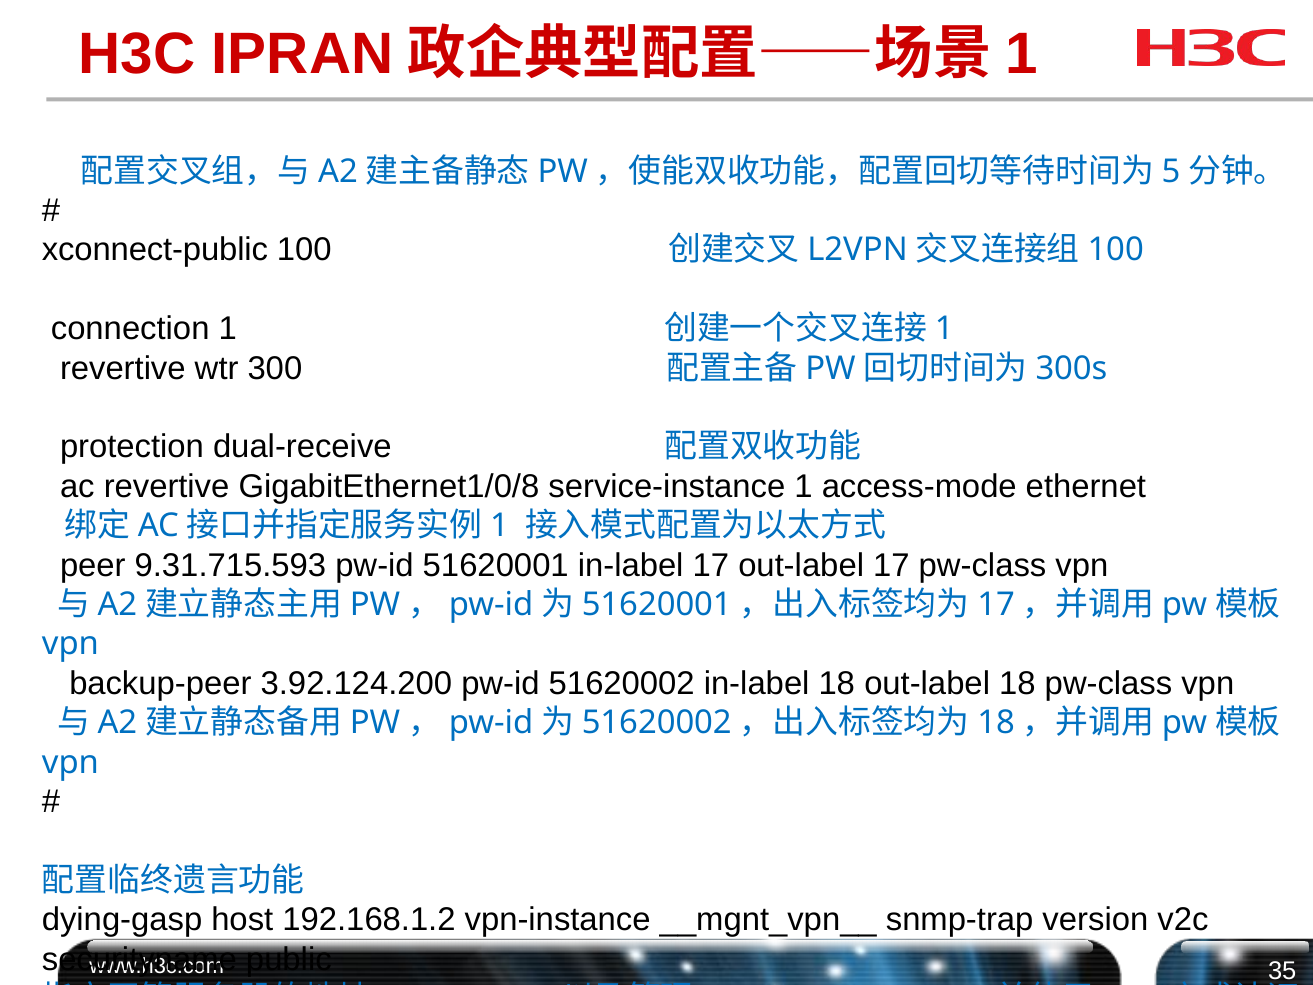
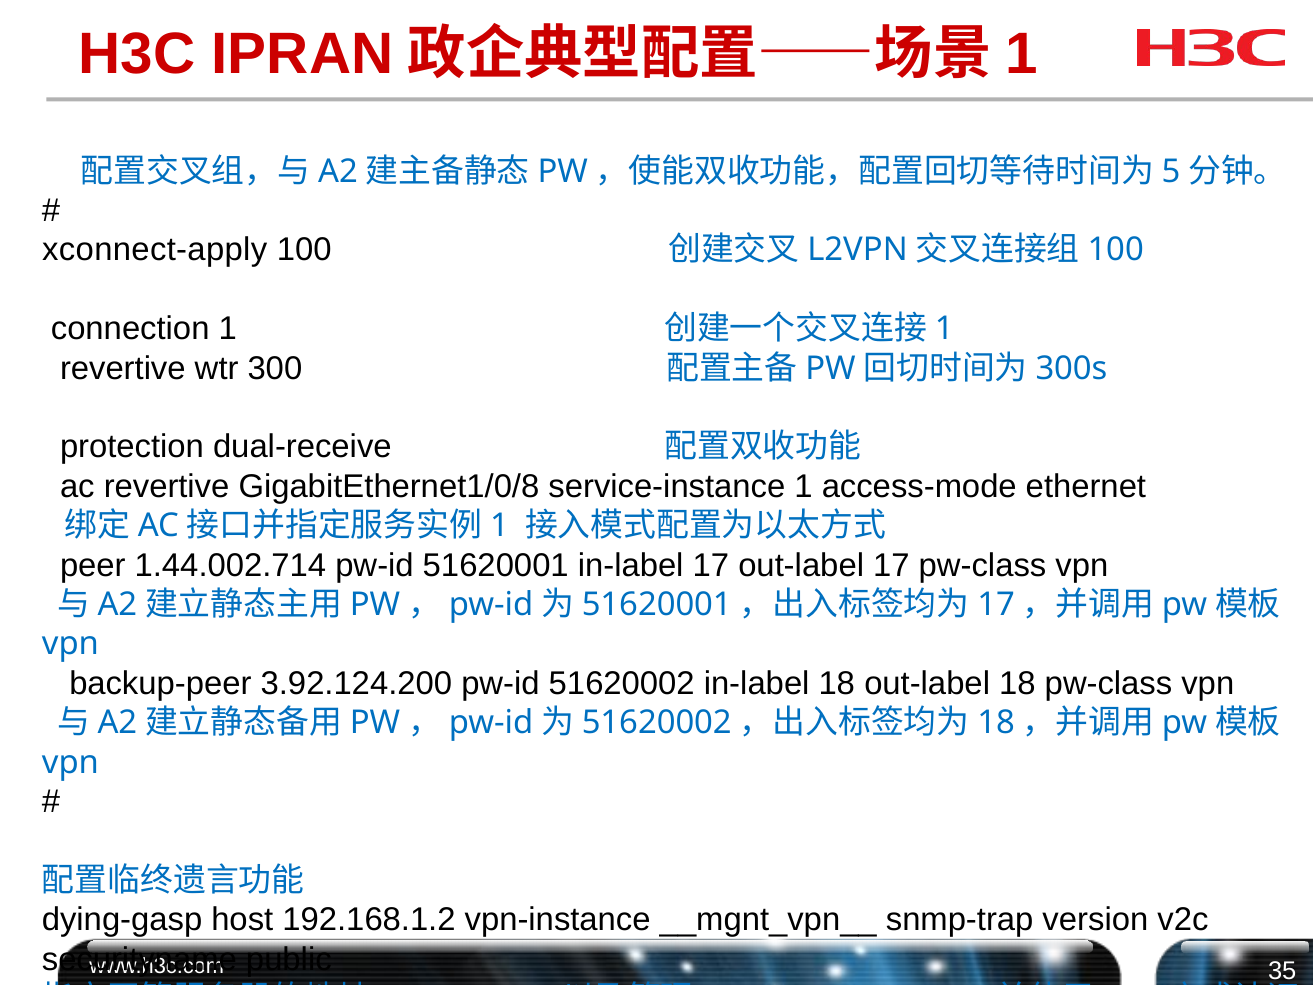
xconnect-public: xconnect-public -> xconnect-apply (155, 250)
9.31.715.593: 9.31.715.593 -> 1.44.002.714 (230, 565)
